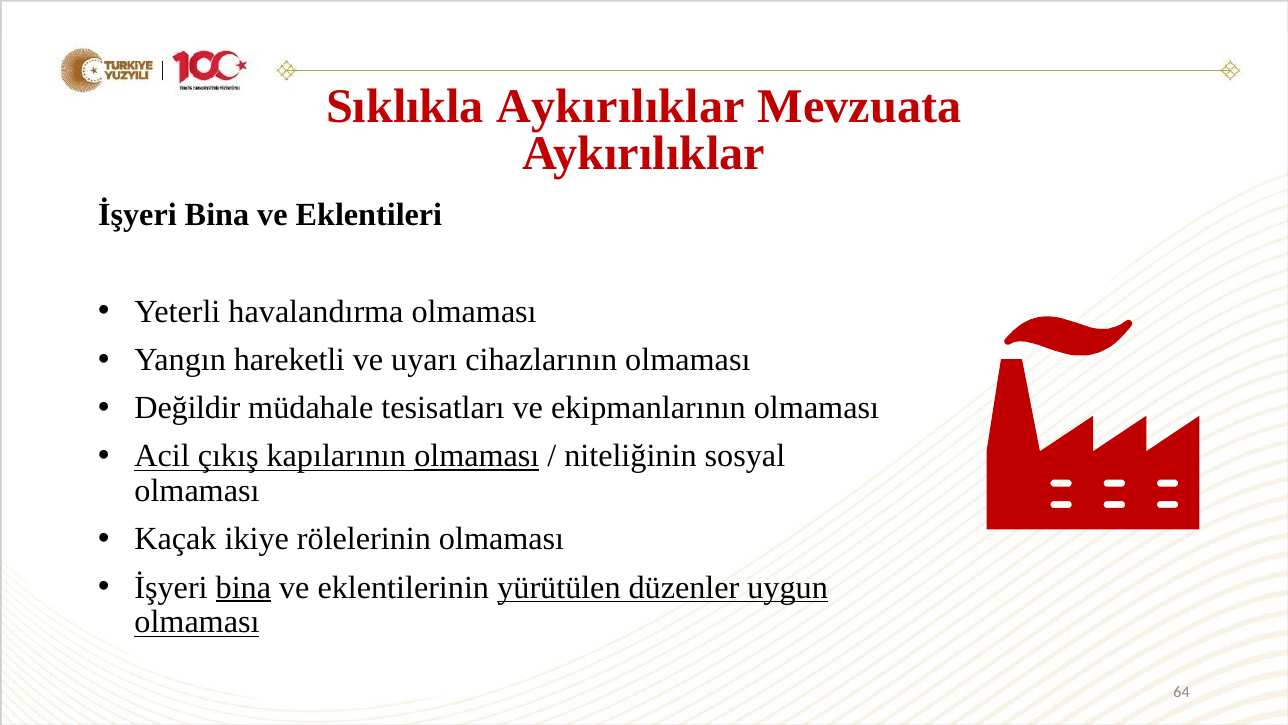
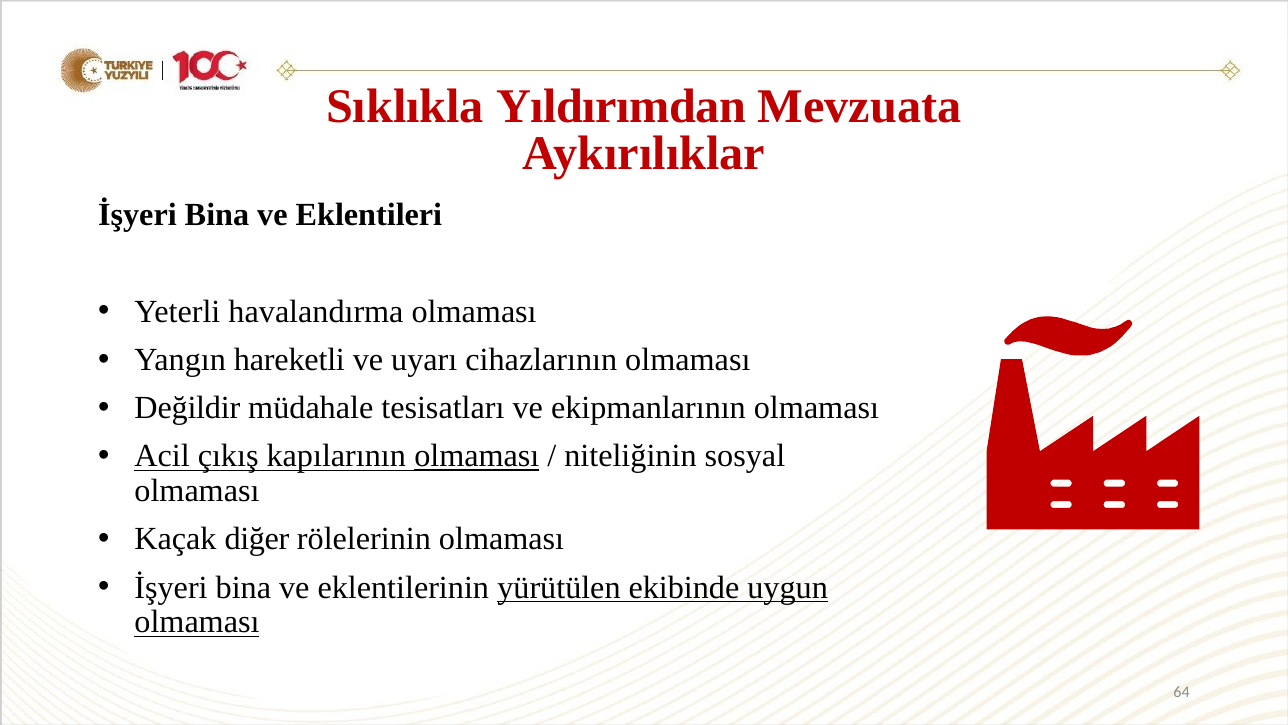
Sıklıkla Aykırılıklar: Aykırılıklar -> Yıldırımdan (621, 107)
ikiye: ikiye -> diğer (257, 539)
bina underline: present -> none (243, 587)
düzenler: düzenler -> ekibinde (684, 587)
